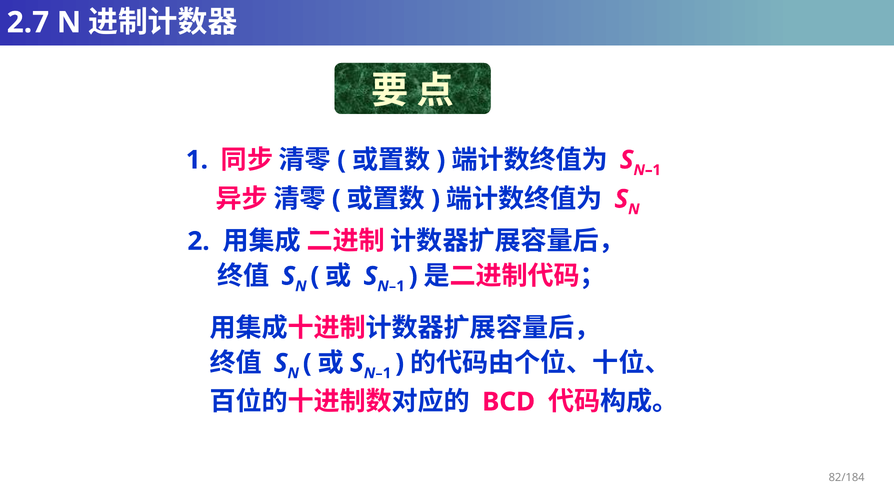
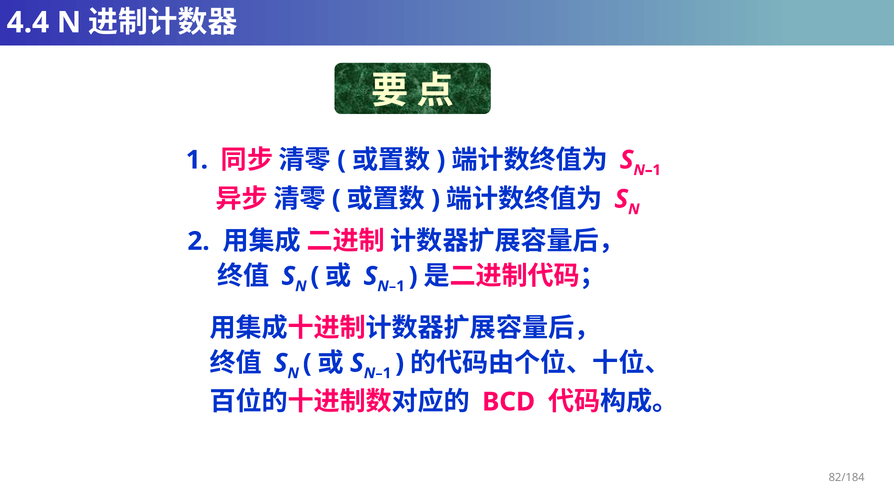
2.7: 2.7 -> 4.4 (28, 23)
